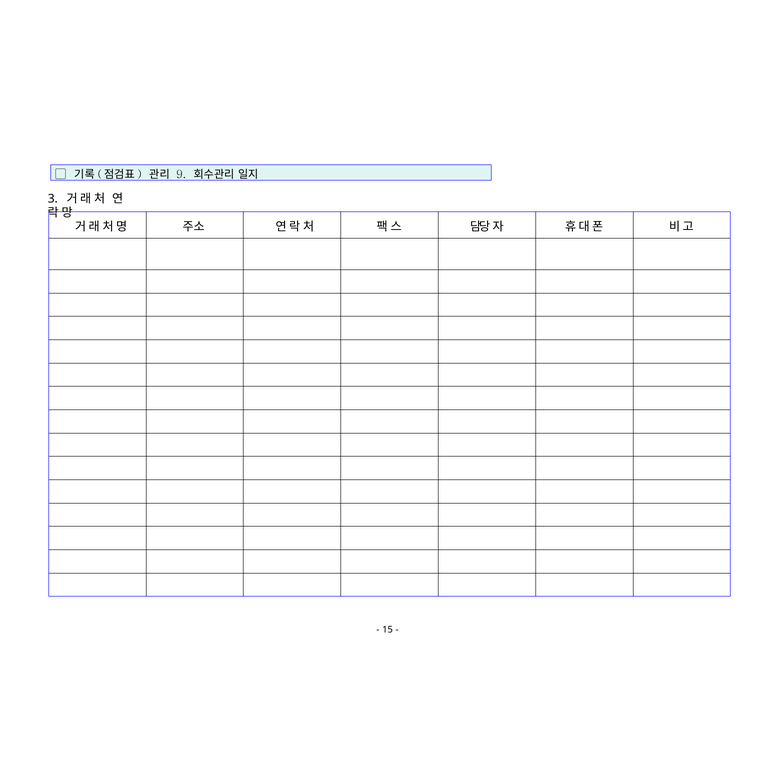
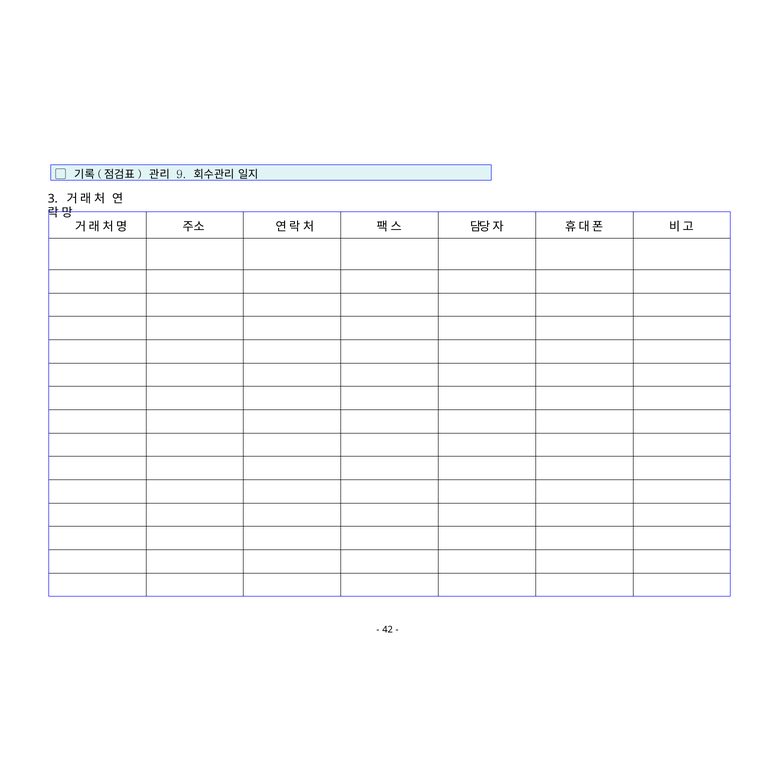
15: 15 -> 42 (388, 630)
